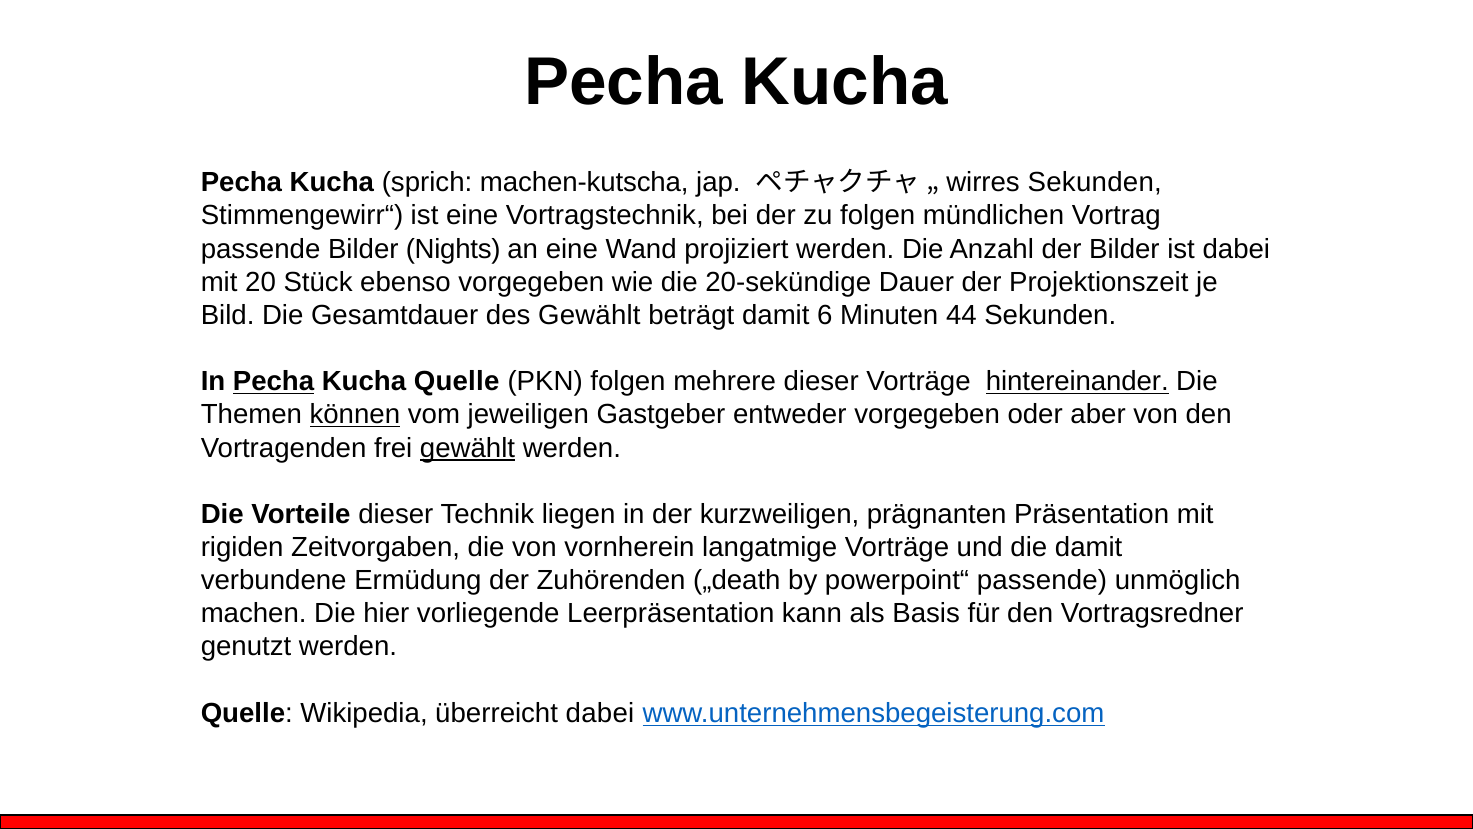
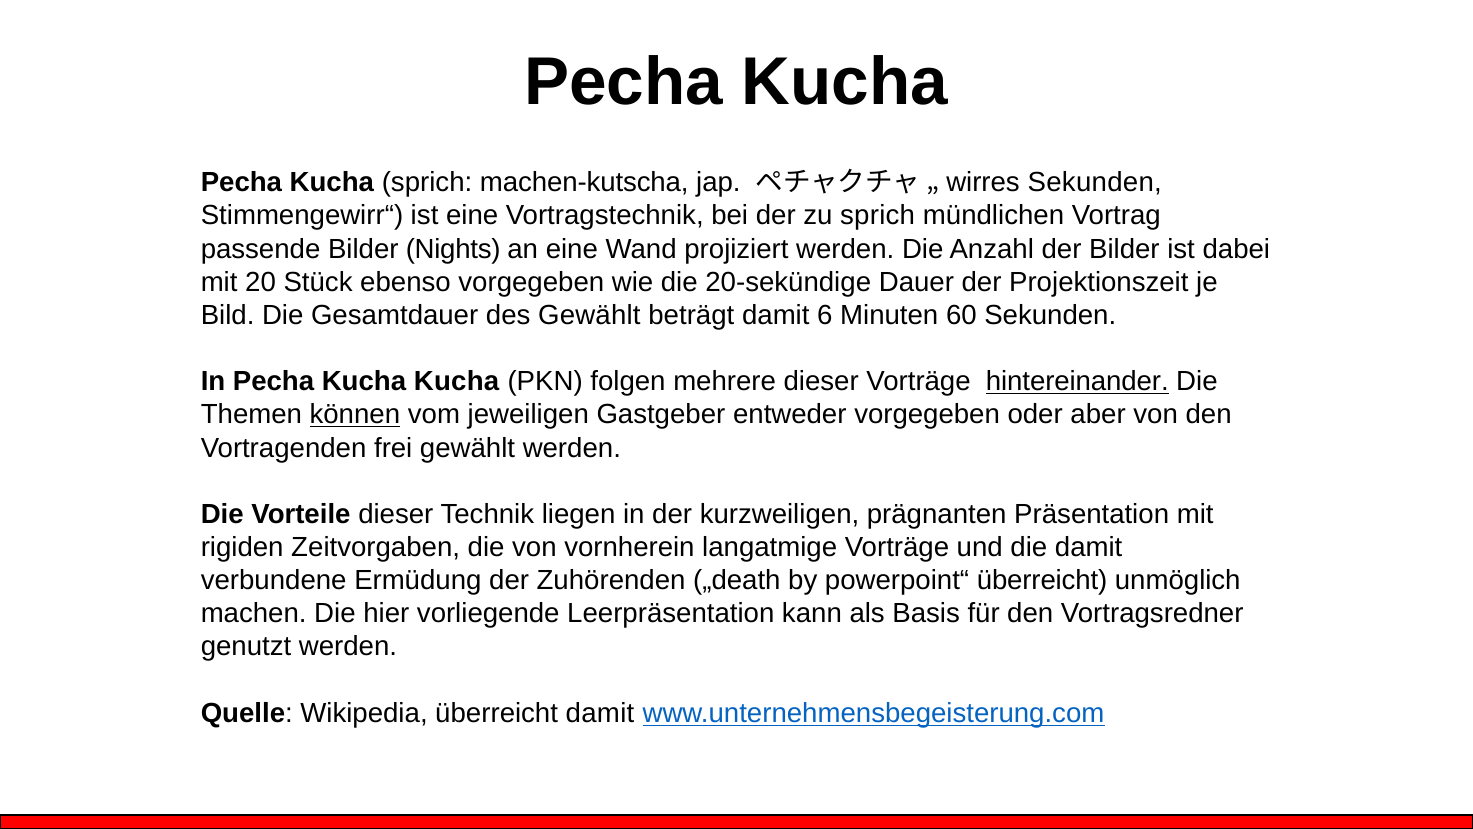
zu folgen: folgen -> sprich (878, 216)
44: 44 -> 60 (961, 315)
Pecha underline: present -> none (274, 381)
Kucha Quelle: Quelle -> Kucha (457, 381)
gewählt underline: present -> none (468, 448)
powerpoint“ passende: passende -> überreicht (1042, 580)
überreicht dabei: dabei -> damit (600, 713)
